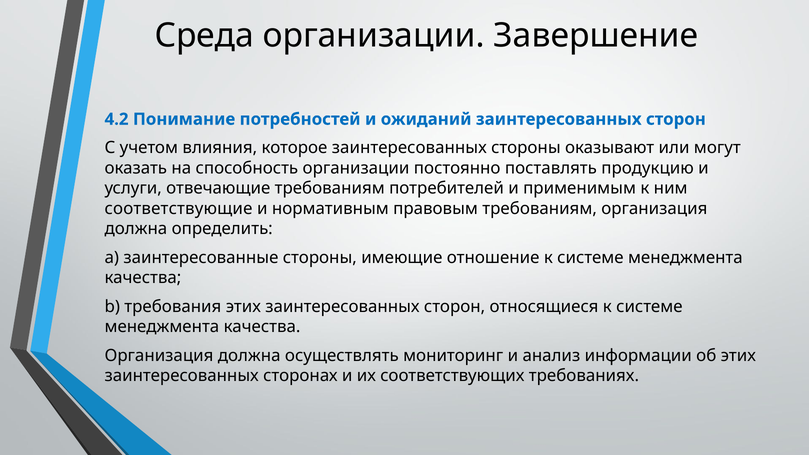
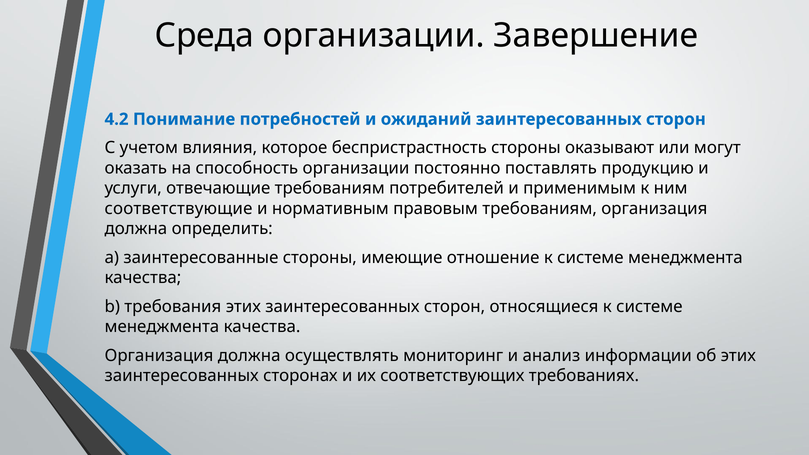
которое заинтересованных: заинтересованных -> беспристрастность (409, 148)
